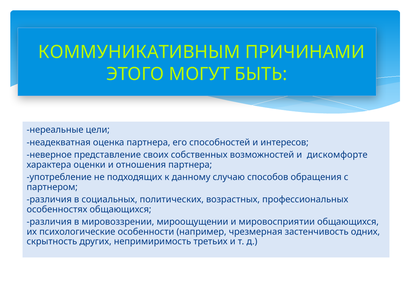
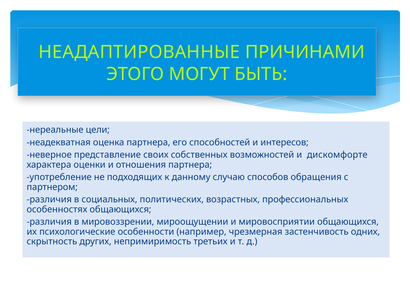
КОММУНИКАТИВНЫМ: КОММУНИКАТИВНЫМ -> НЕАДАПТИРОВАННЫЕ (139, 52)
